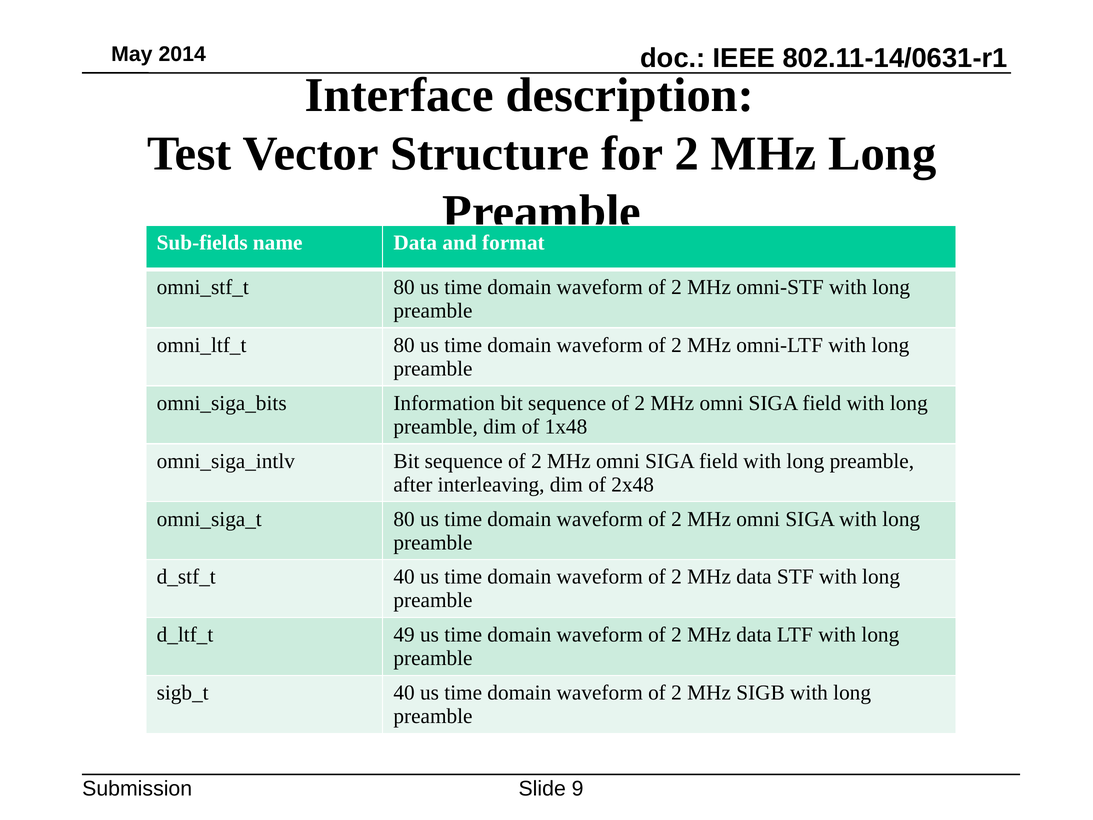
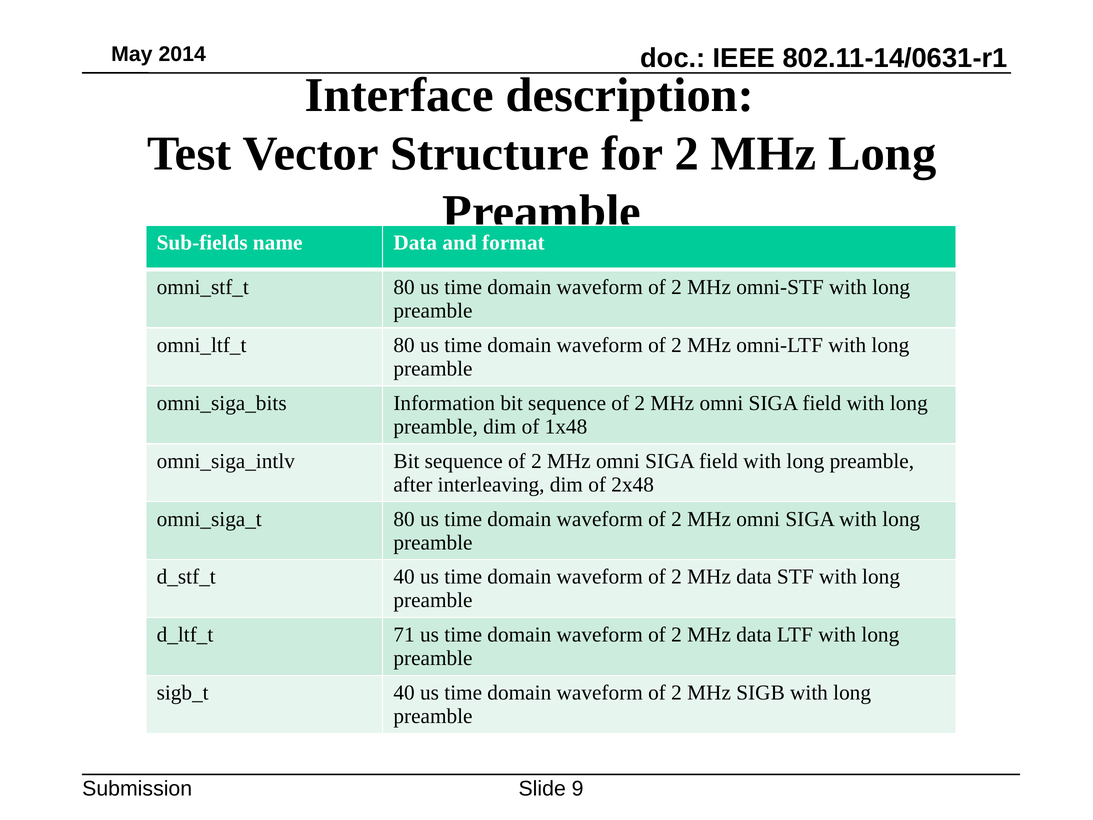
49: 49 -> 71 (404, 635)
